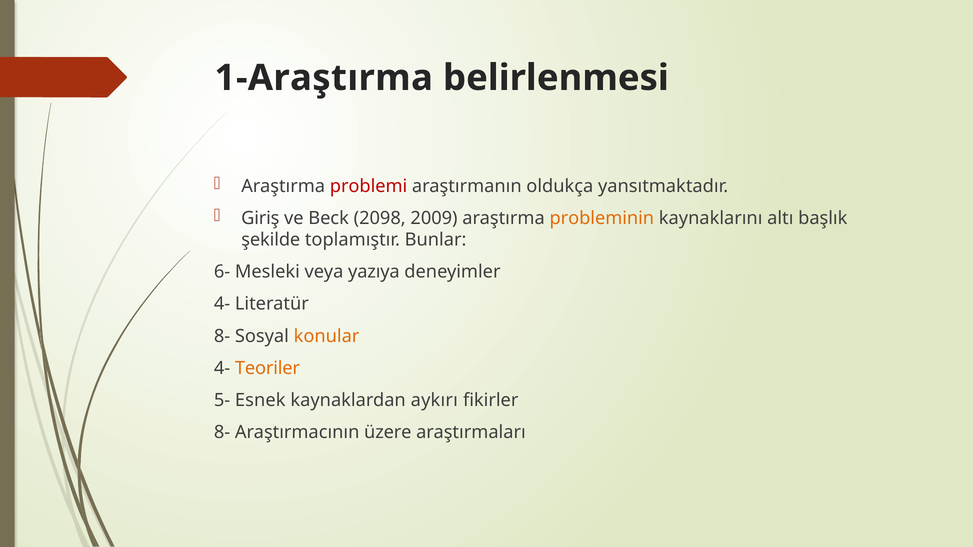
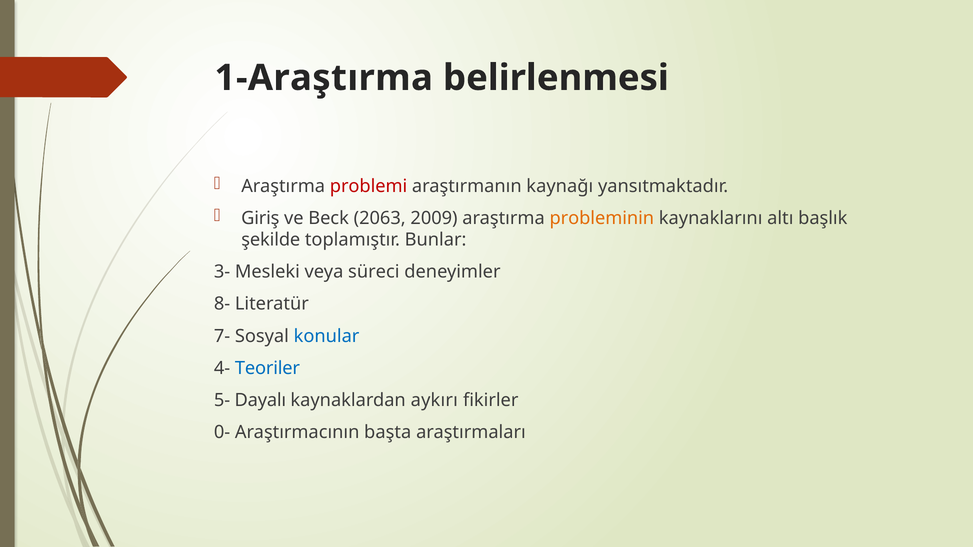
oldukça: oldukça -> kaynağı (560, 186)
2098: 2098 -> 2063 (380, 218)
6-: 6- -> 3- (222, 272)
yazıya: yazıya -> süreci (374, 272)
4-: 4- -> 8- (222, 304)
8-: 8- -> 7- (222, 336)
konular colour: orange -> blue (327, 336)
Teoriler colour: orange -> blue (267, 368)
Esnek: Esnek -> Dayalı (260, 400)
8-: 8- -> 0- (222, 432)
üzere: üzere -> başta (388, 432)
